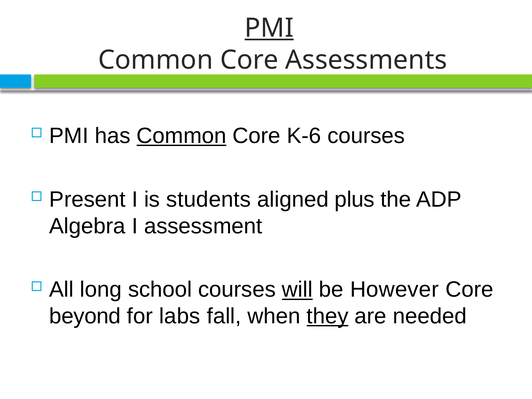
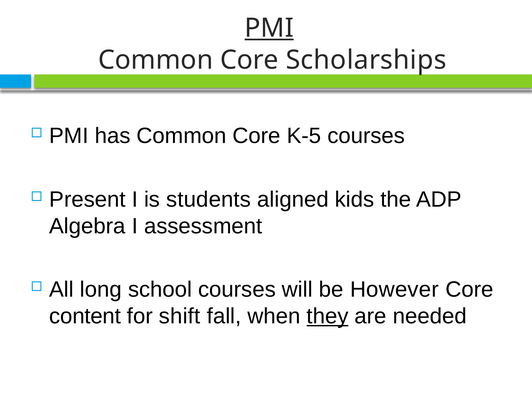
Assessments: Assessments -> Scholarships (366, 60)
Common underline: present -> none (182, 136)
K-6: K-6 -> K-5 (304, 136)
plus: plus -> kids (355, 199)
will underline: present -> none (297, 290)
beyond: beyond -> content (85, 316)
labs: labs -> shift (180, 316)
